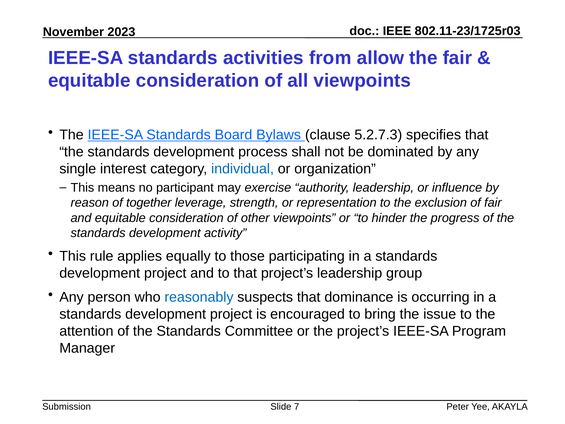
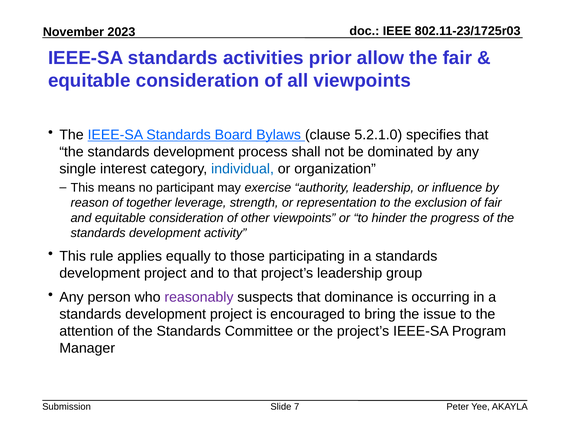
from: from -> prior (330, 58)
5.2.7.3: 5.2.7.3 -> 5.2.1.0 (378, 135)
reasonably colour: blue -> purple (199, 297)
